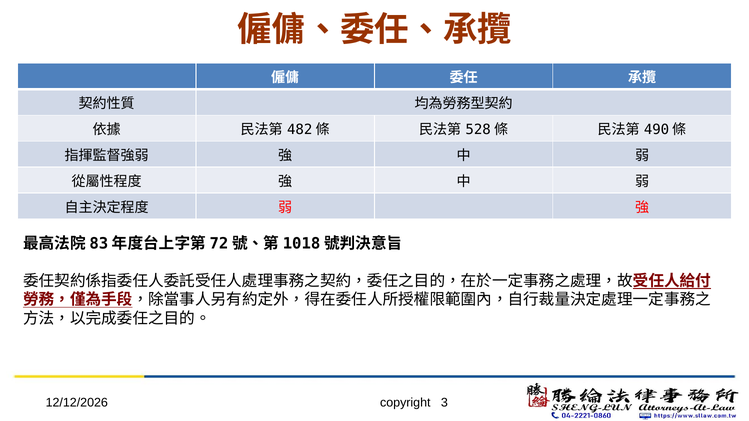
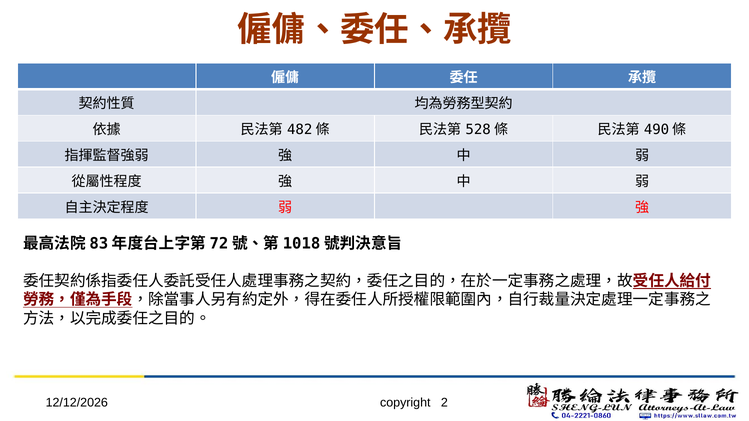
3: 3 -> 2 (444, 403)
